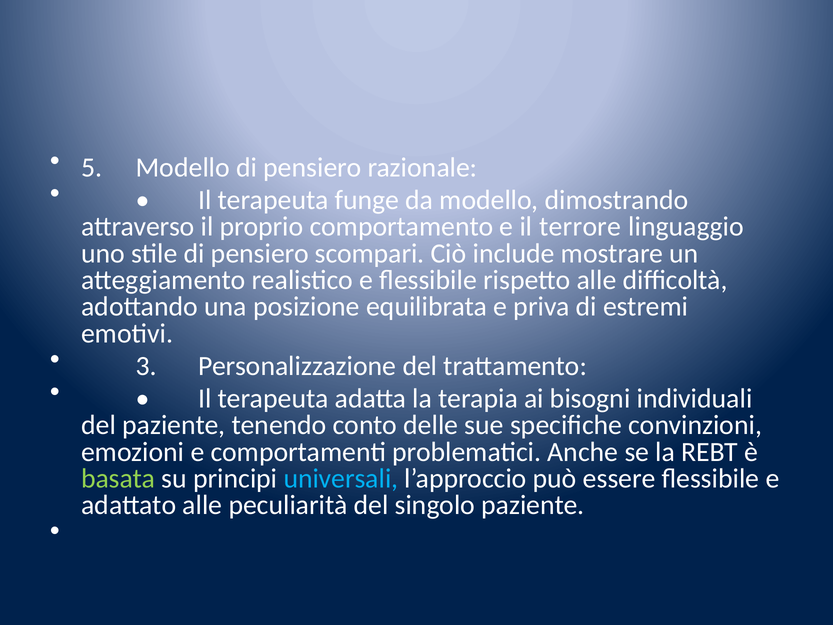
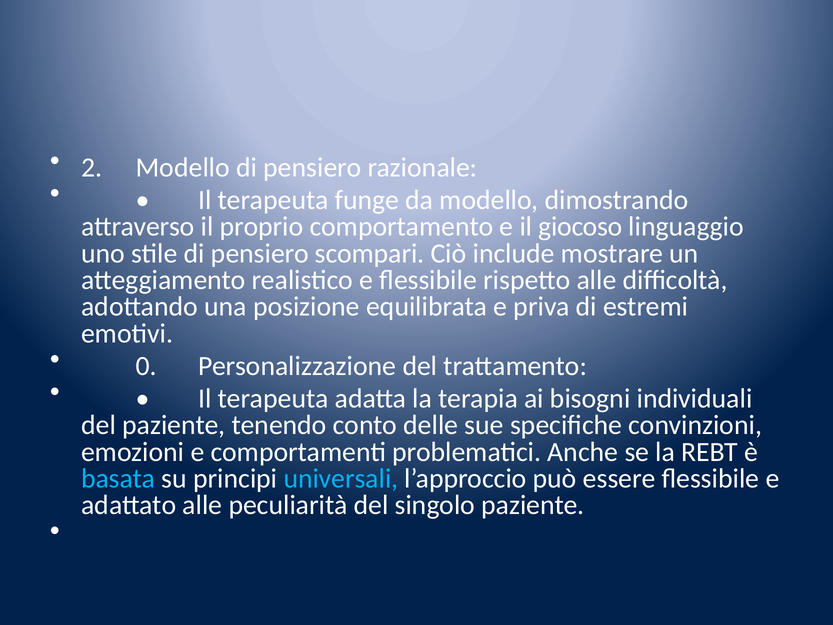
5: 5 -> 2 (92, 167)
terrore: terrore -> giocoso (580, 227)
3: 3 -> 0 (146, 366)
basata colour: light green -> light blue (118, 478)
